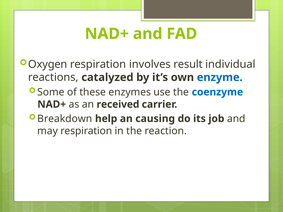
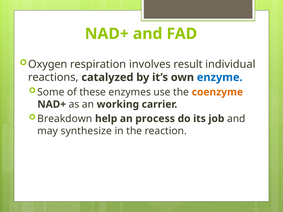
coenzyme colour: blue -> orange (217, 92)
received: received -> working (118, 104)
causing: causing -> process (155, 119)
may respiration: respiration -> synthesize (86, 131)
